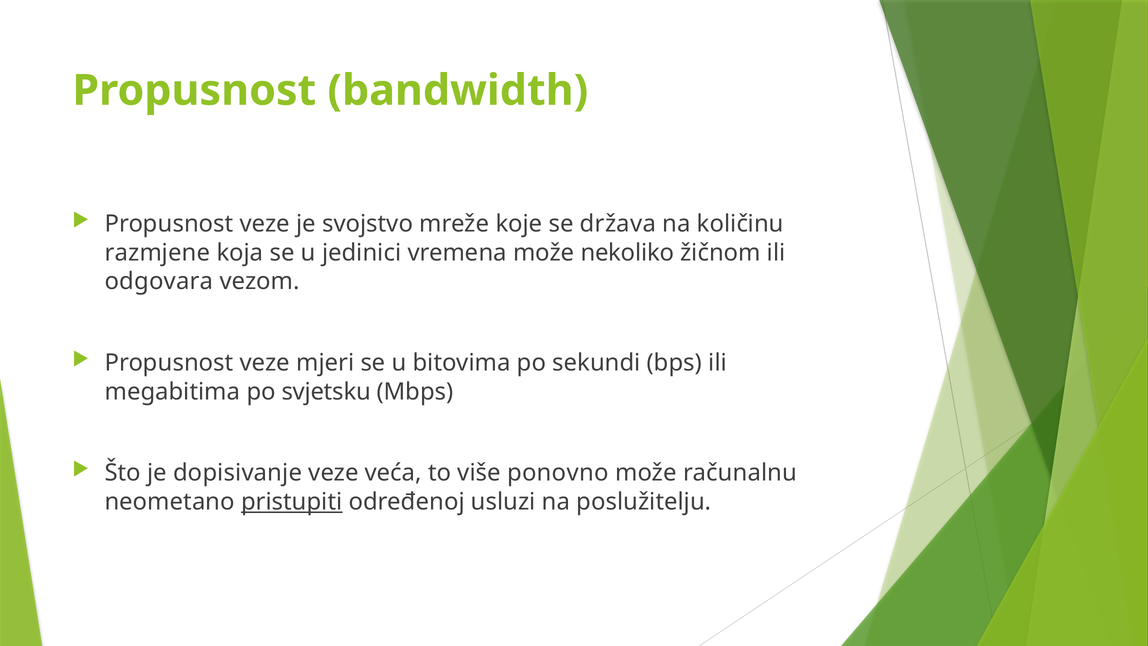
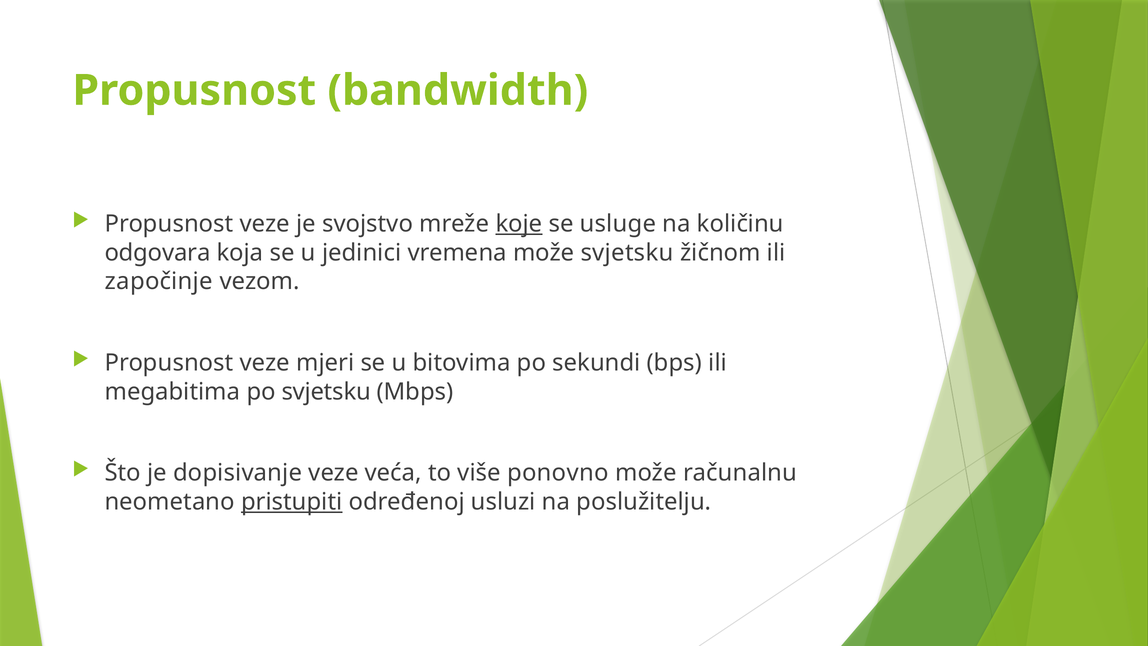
koje underline: none -> present (519, 224)
država: država -> usluge (618, 224)
razmjene: razmjene -> odgovara (158, 253)
može nekoliko: nekoliko -> svjetsku (627, 253)
odgovara: odgovara -> započinje (159, 281)
